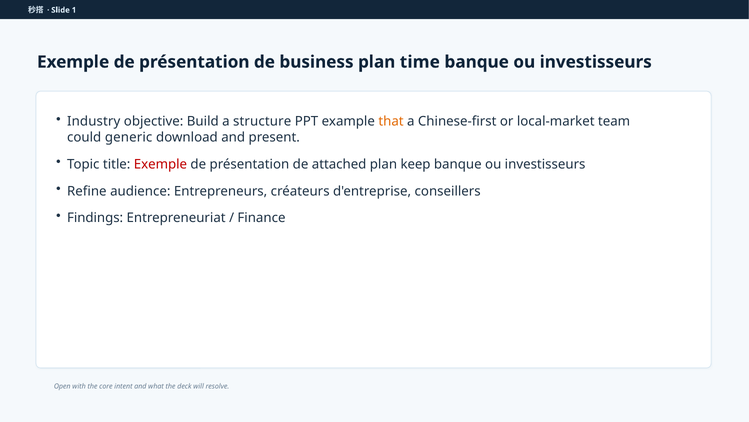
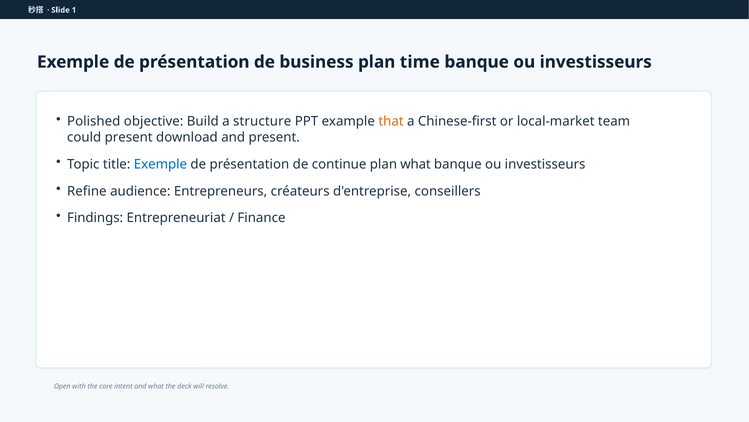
Industry: Industry -> Polished (94, 121)
could generic: generic -> present (129, 137)
Exemple colour: red -> blue (160, 164)
attached: attached -> continue (339, 164)
plan keep: keep -> what (416, 164)
